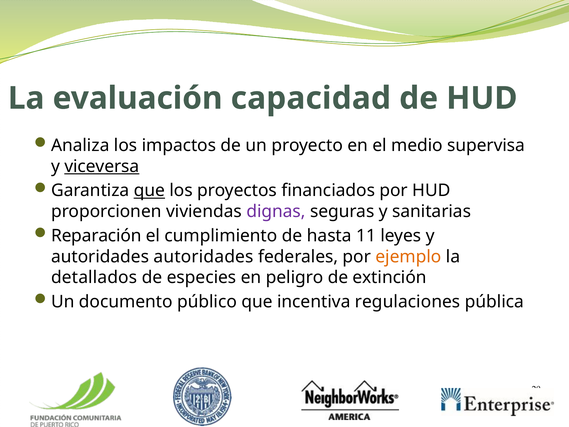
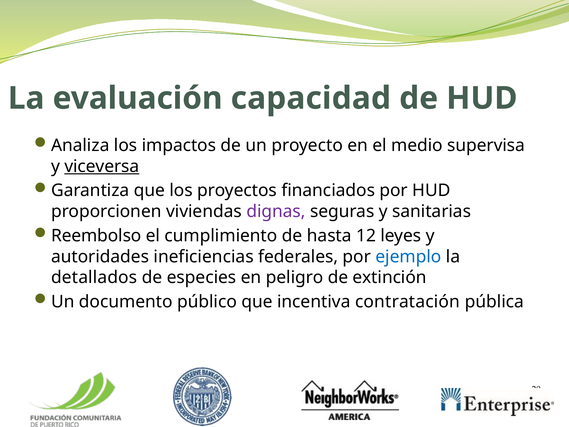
que underline: present -> none (149, 190)
Reparación: Reparación -> Reembolso (96, 236)
11: 11 -> 12 (366, 236)
autoridades autoridades: autoridades -> ineficiencias (204, 256)
ejemplo colour: orange -> blue (408, 256)
regulaciones: regulaciones -> contratación (408, 302)
